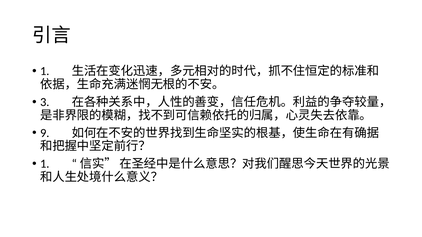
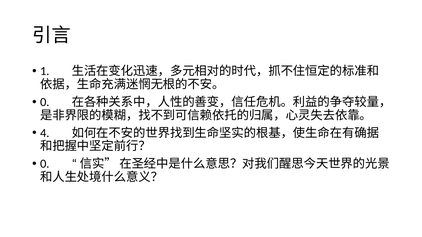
3: 3 -> 0 (45, 102)
9: 9 -> 4 (45, 133)
1: 1 -> 0 (45, 164)
